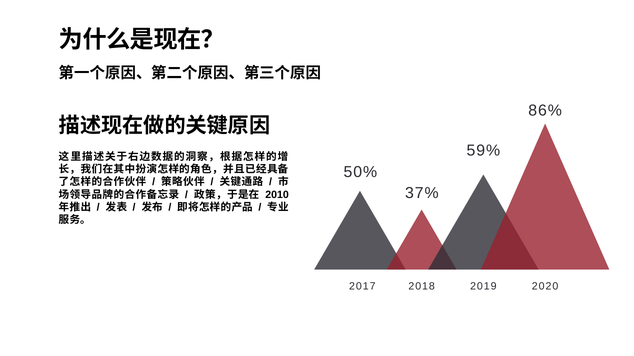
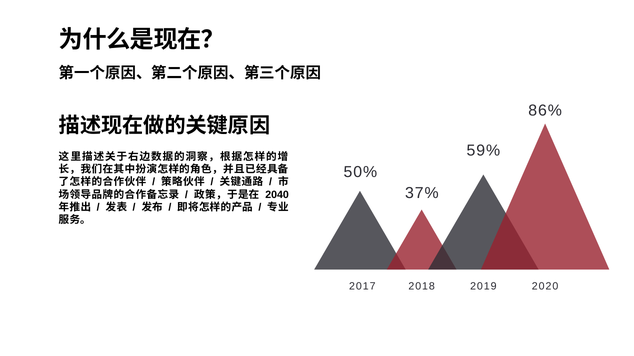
2010: 2010 -> 2040 (277, 195)
